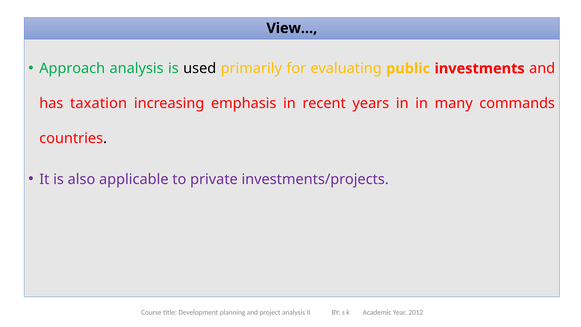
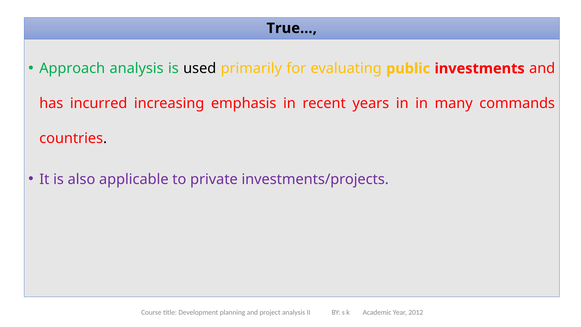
View…: View… -> True… (292, 28)
taxation: taxation -> incurred (99, 103)
